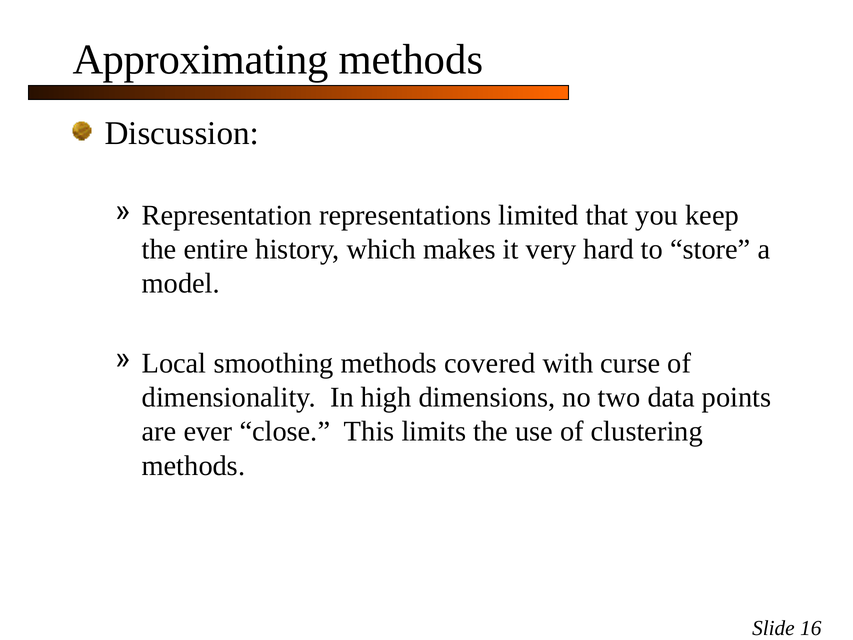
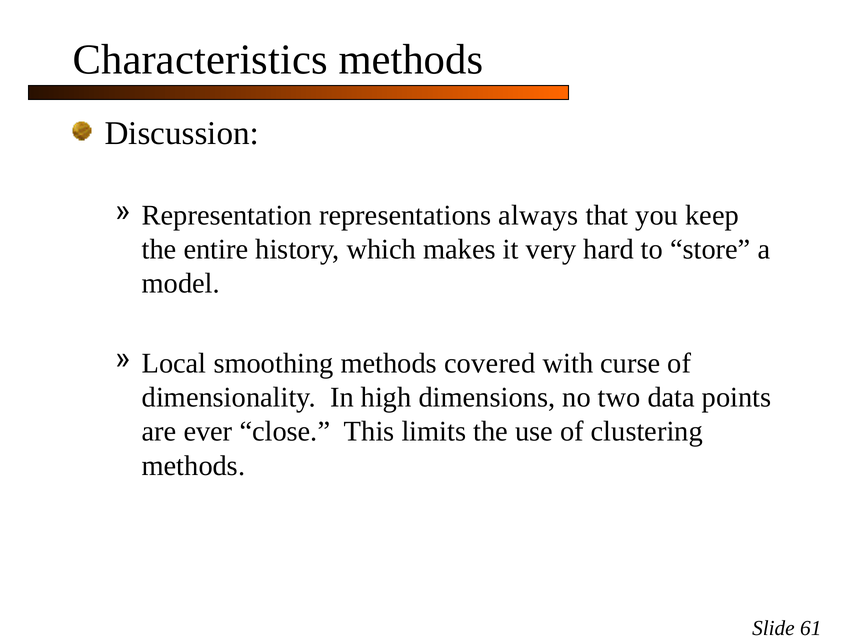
Approximating: Approximating -> Characteristics (200, 60)
limited: limited -> always (538, 215)
16: 16 -> 61 (811, 628)
